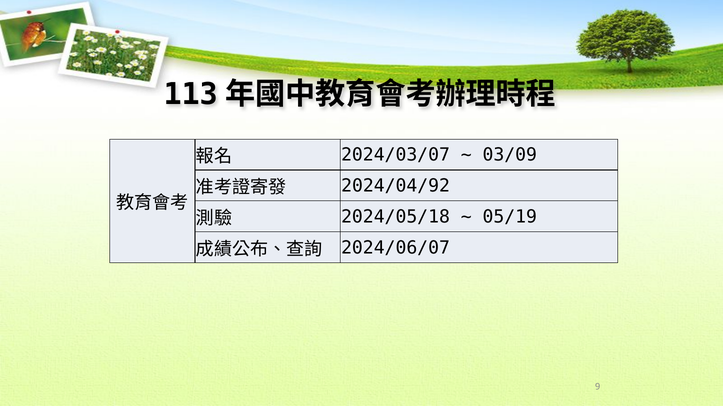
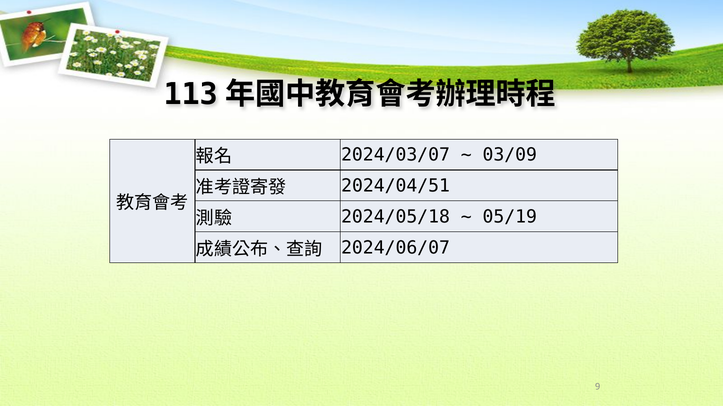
2024/04/92: 2024/04/92 -> 2024/04/51 (396, 186)
